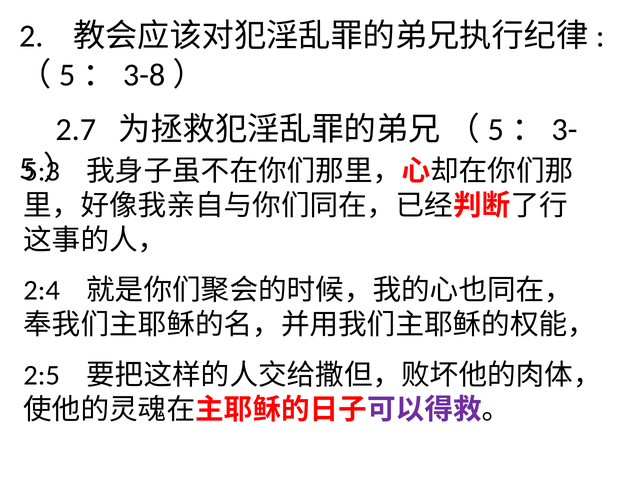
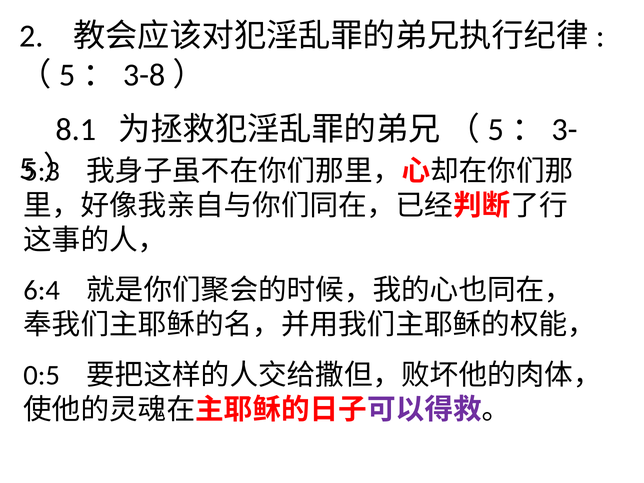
2.7: 2.7 -> 8.1 (76, 130)
2:4: 2:4 -> 6:4 (42, 291)
2:5: 2:5 -> 0:5 (42, 375)
